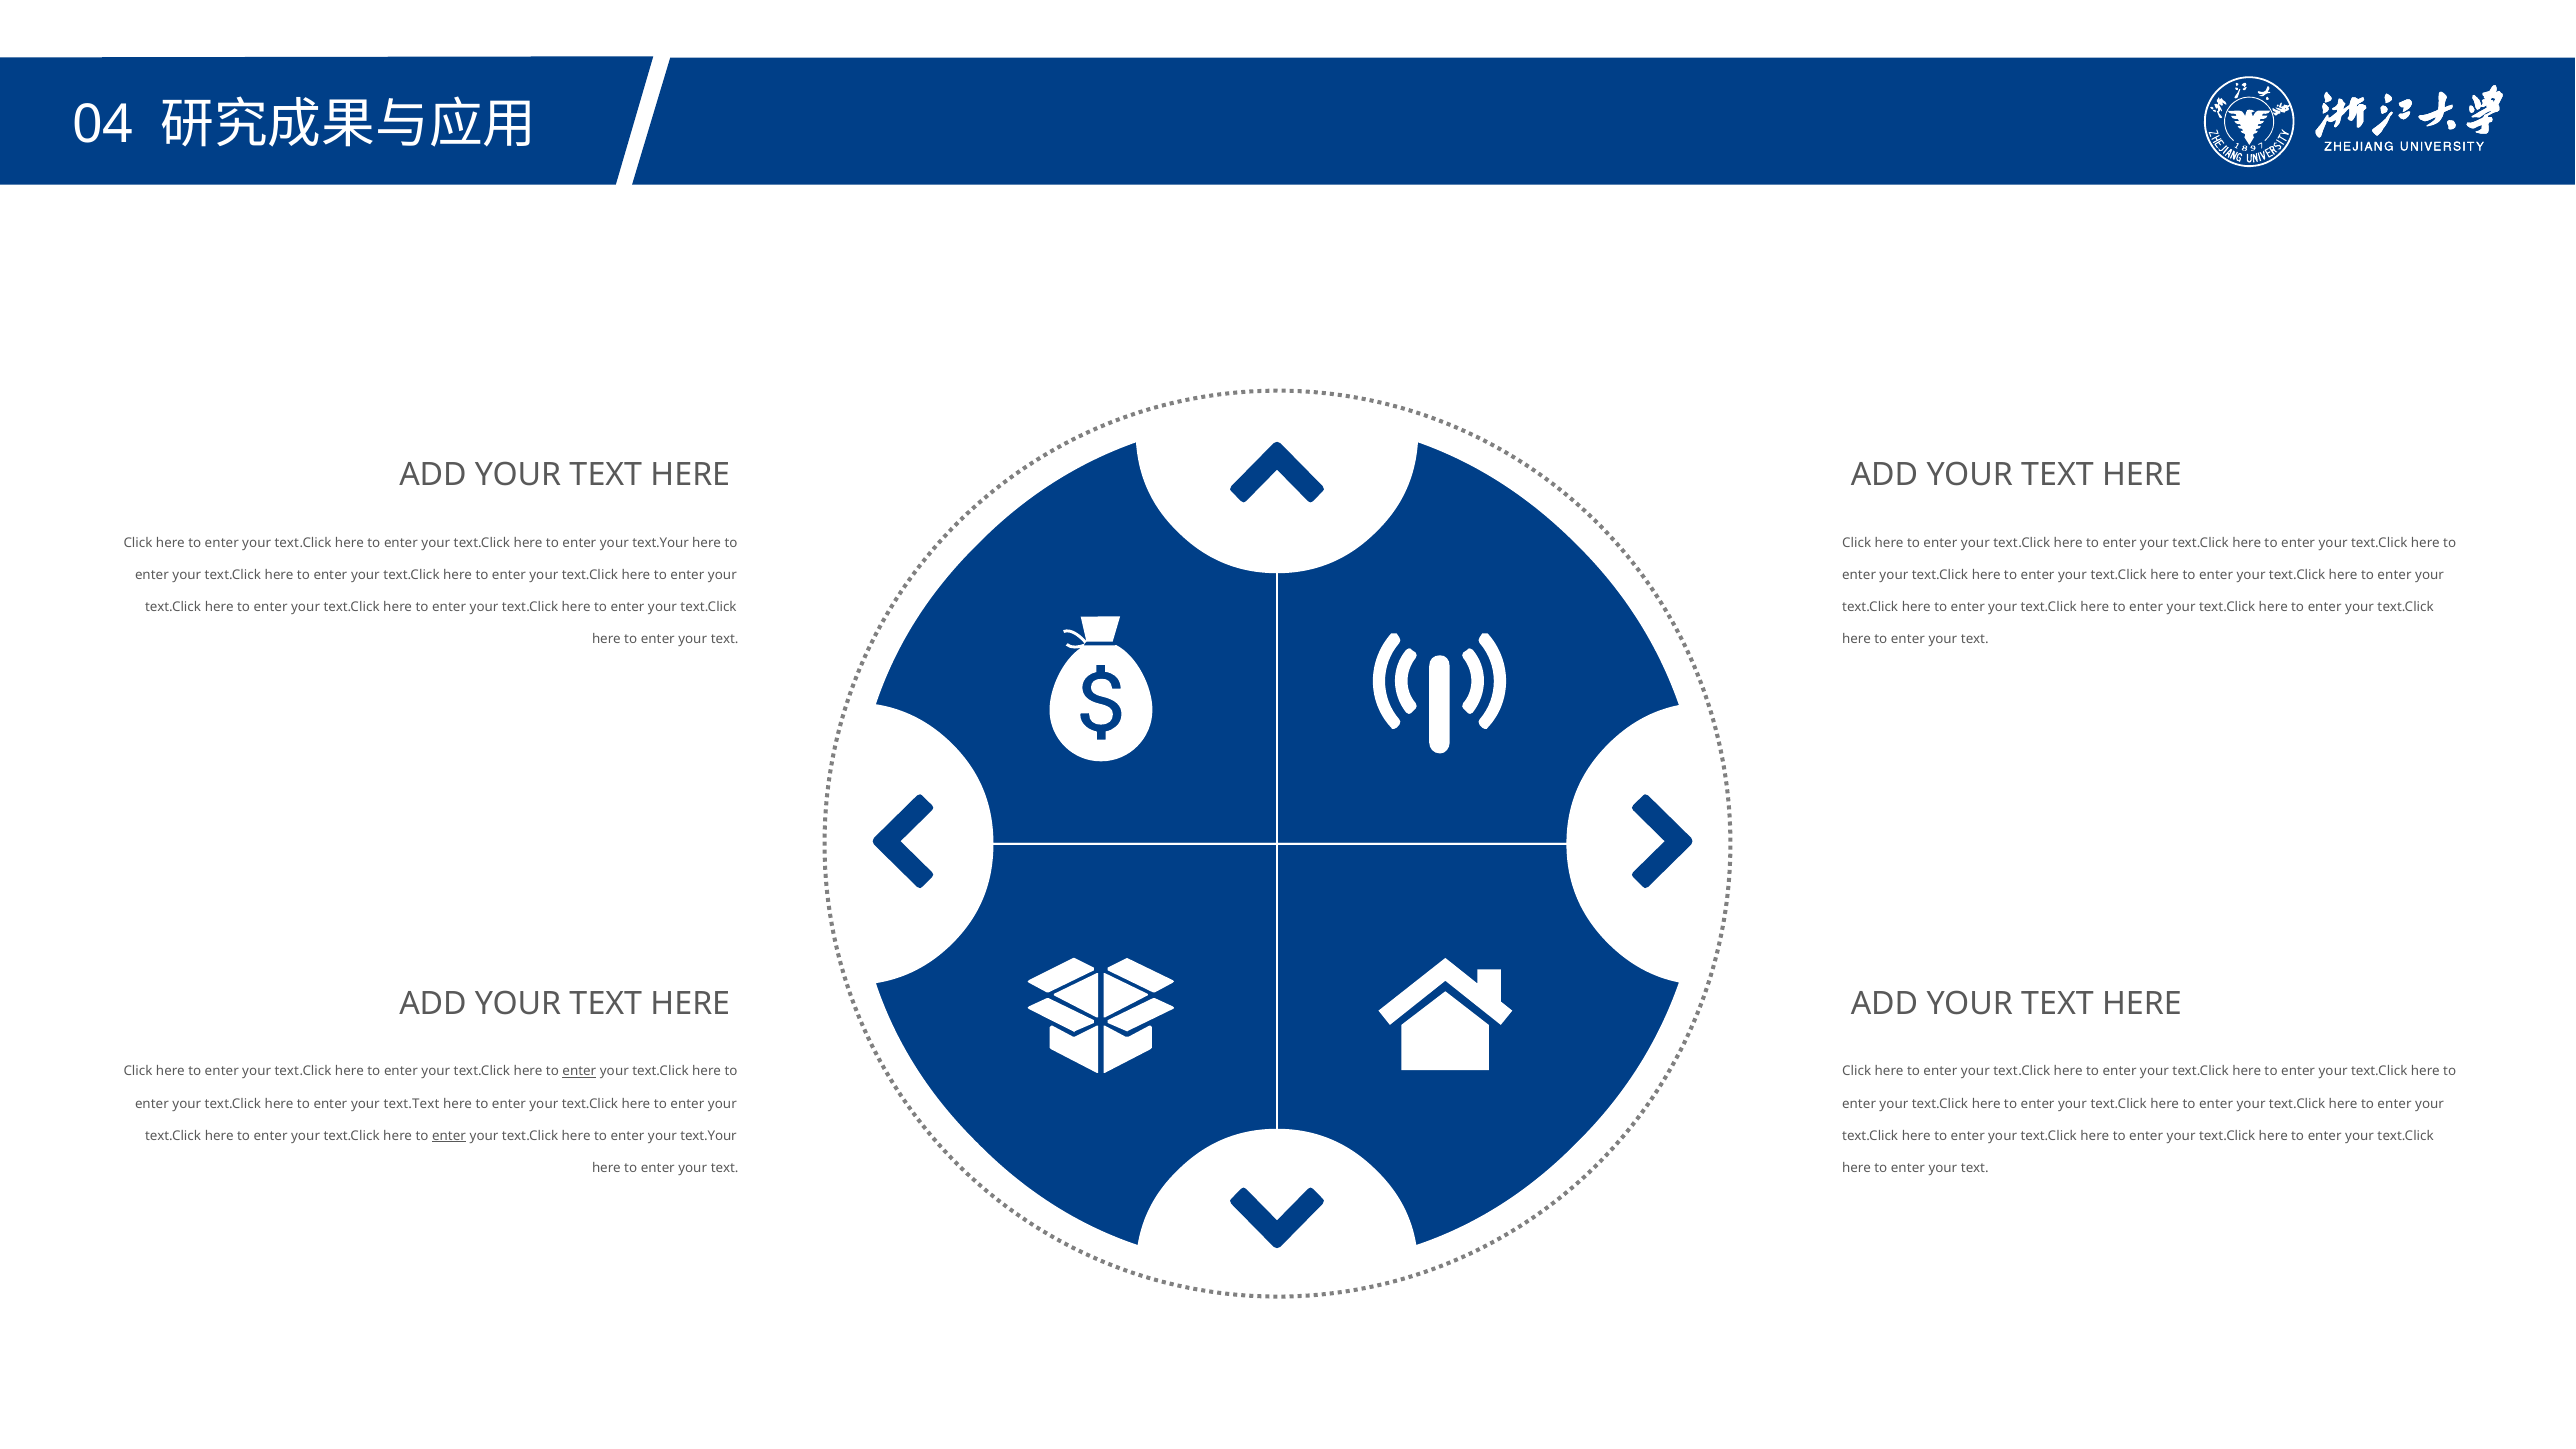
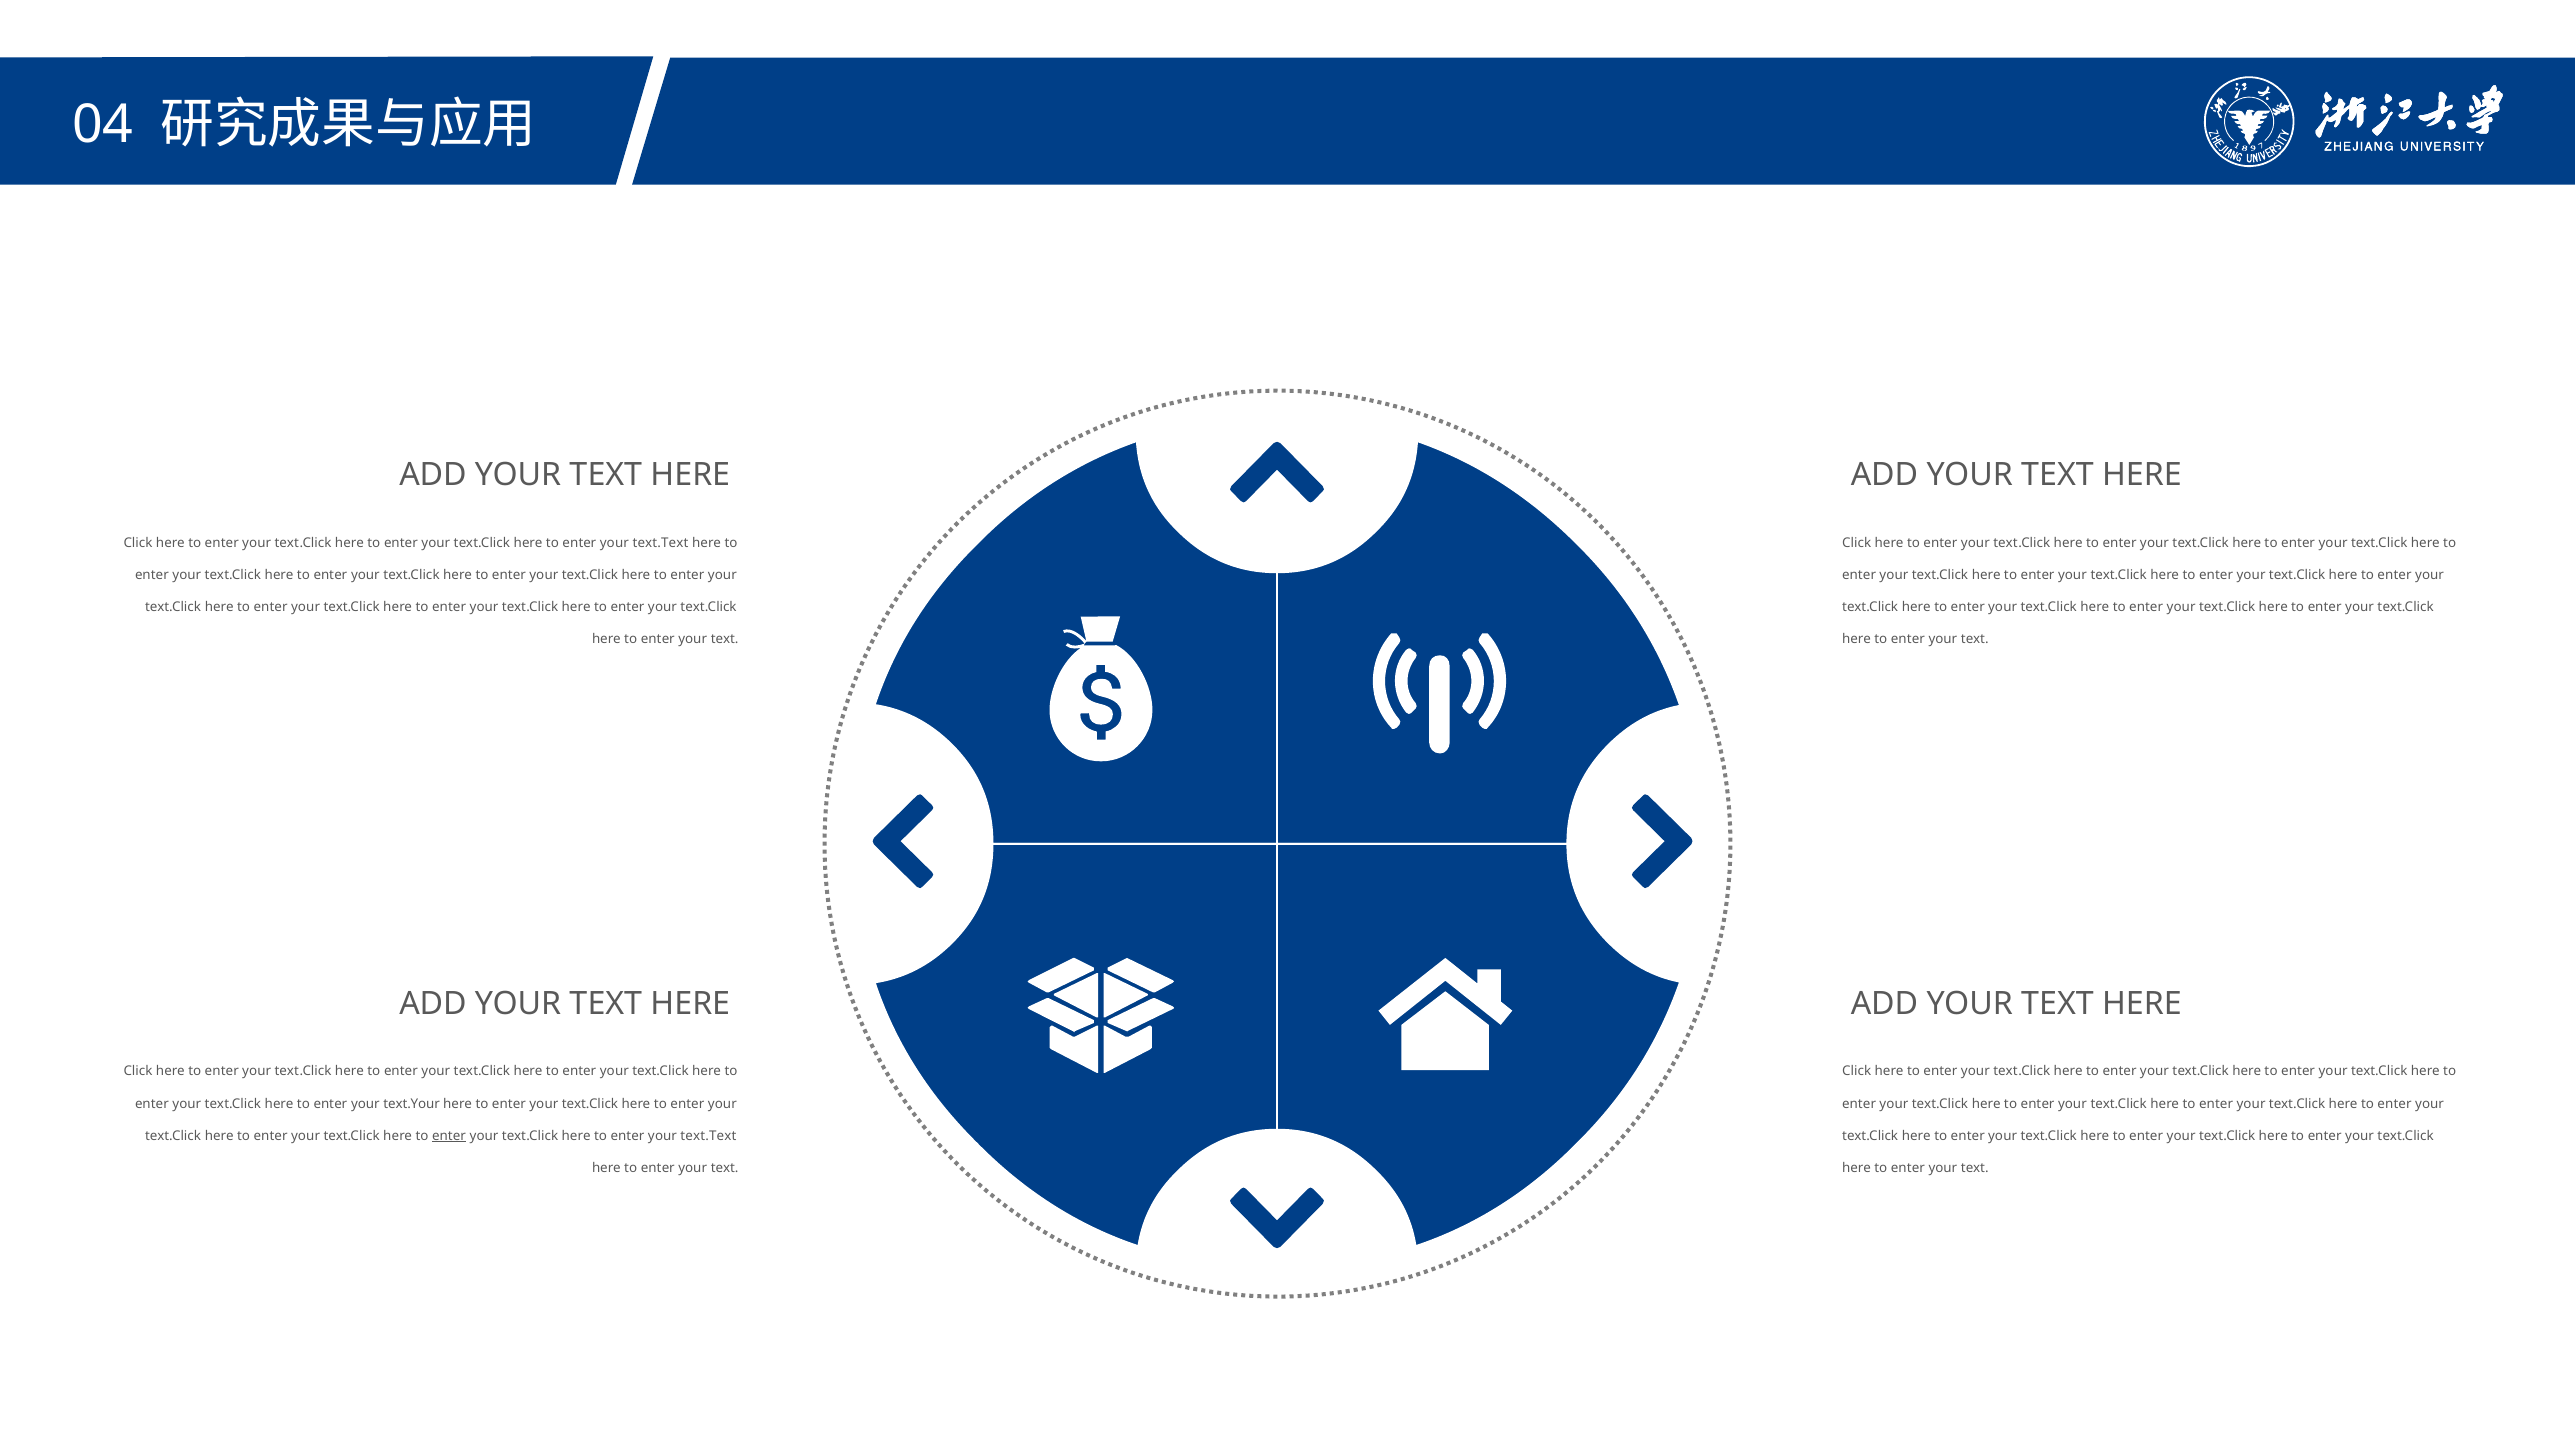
text.Your: text.Your -> text.Text (660, 543)
enter underline: present -> none (579, 1072)
text.Text: text.Text -> text.Your (412, 1104)
text.Your: text.Your -> text.Text (708, 1136)
